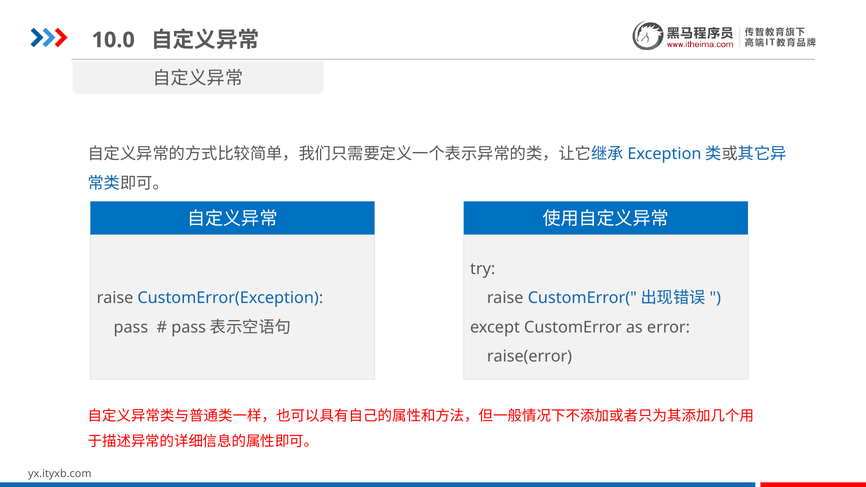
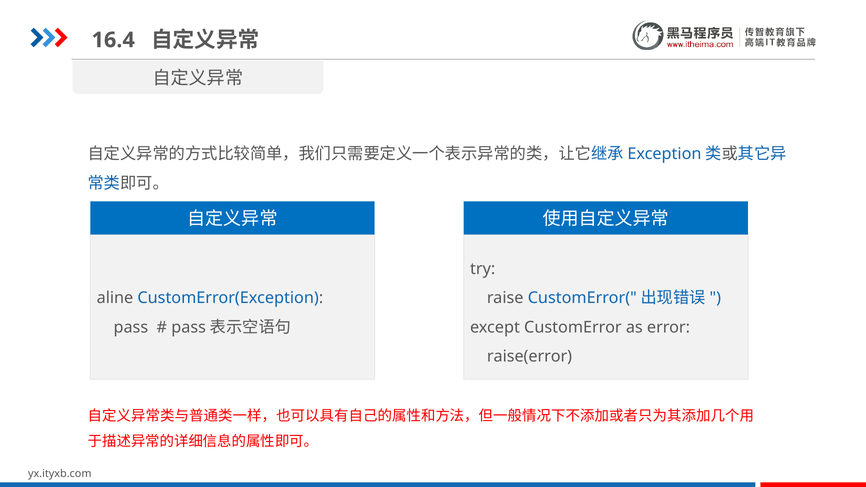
10.0: 10.0 -> 16.4 (113, 40)
raise: raise -> aline (115, 298)
